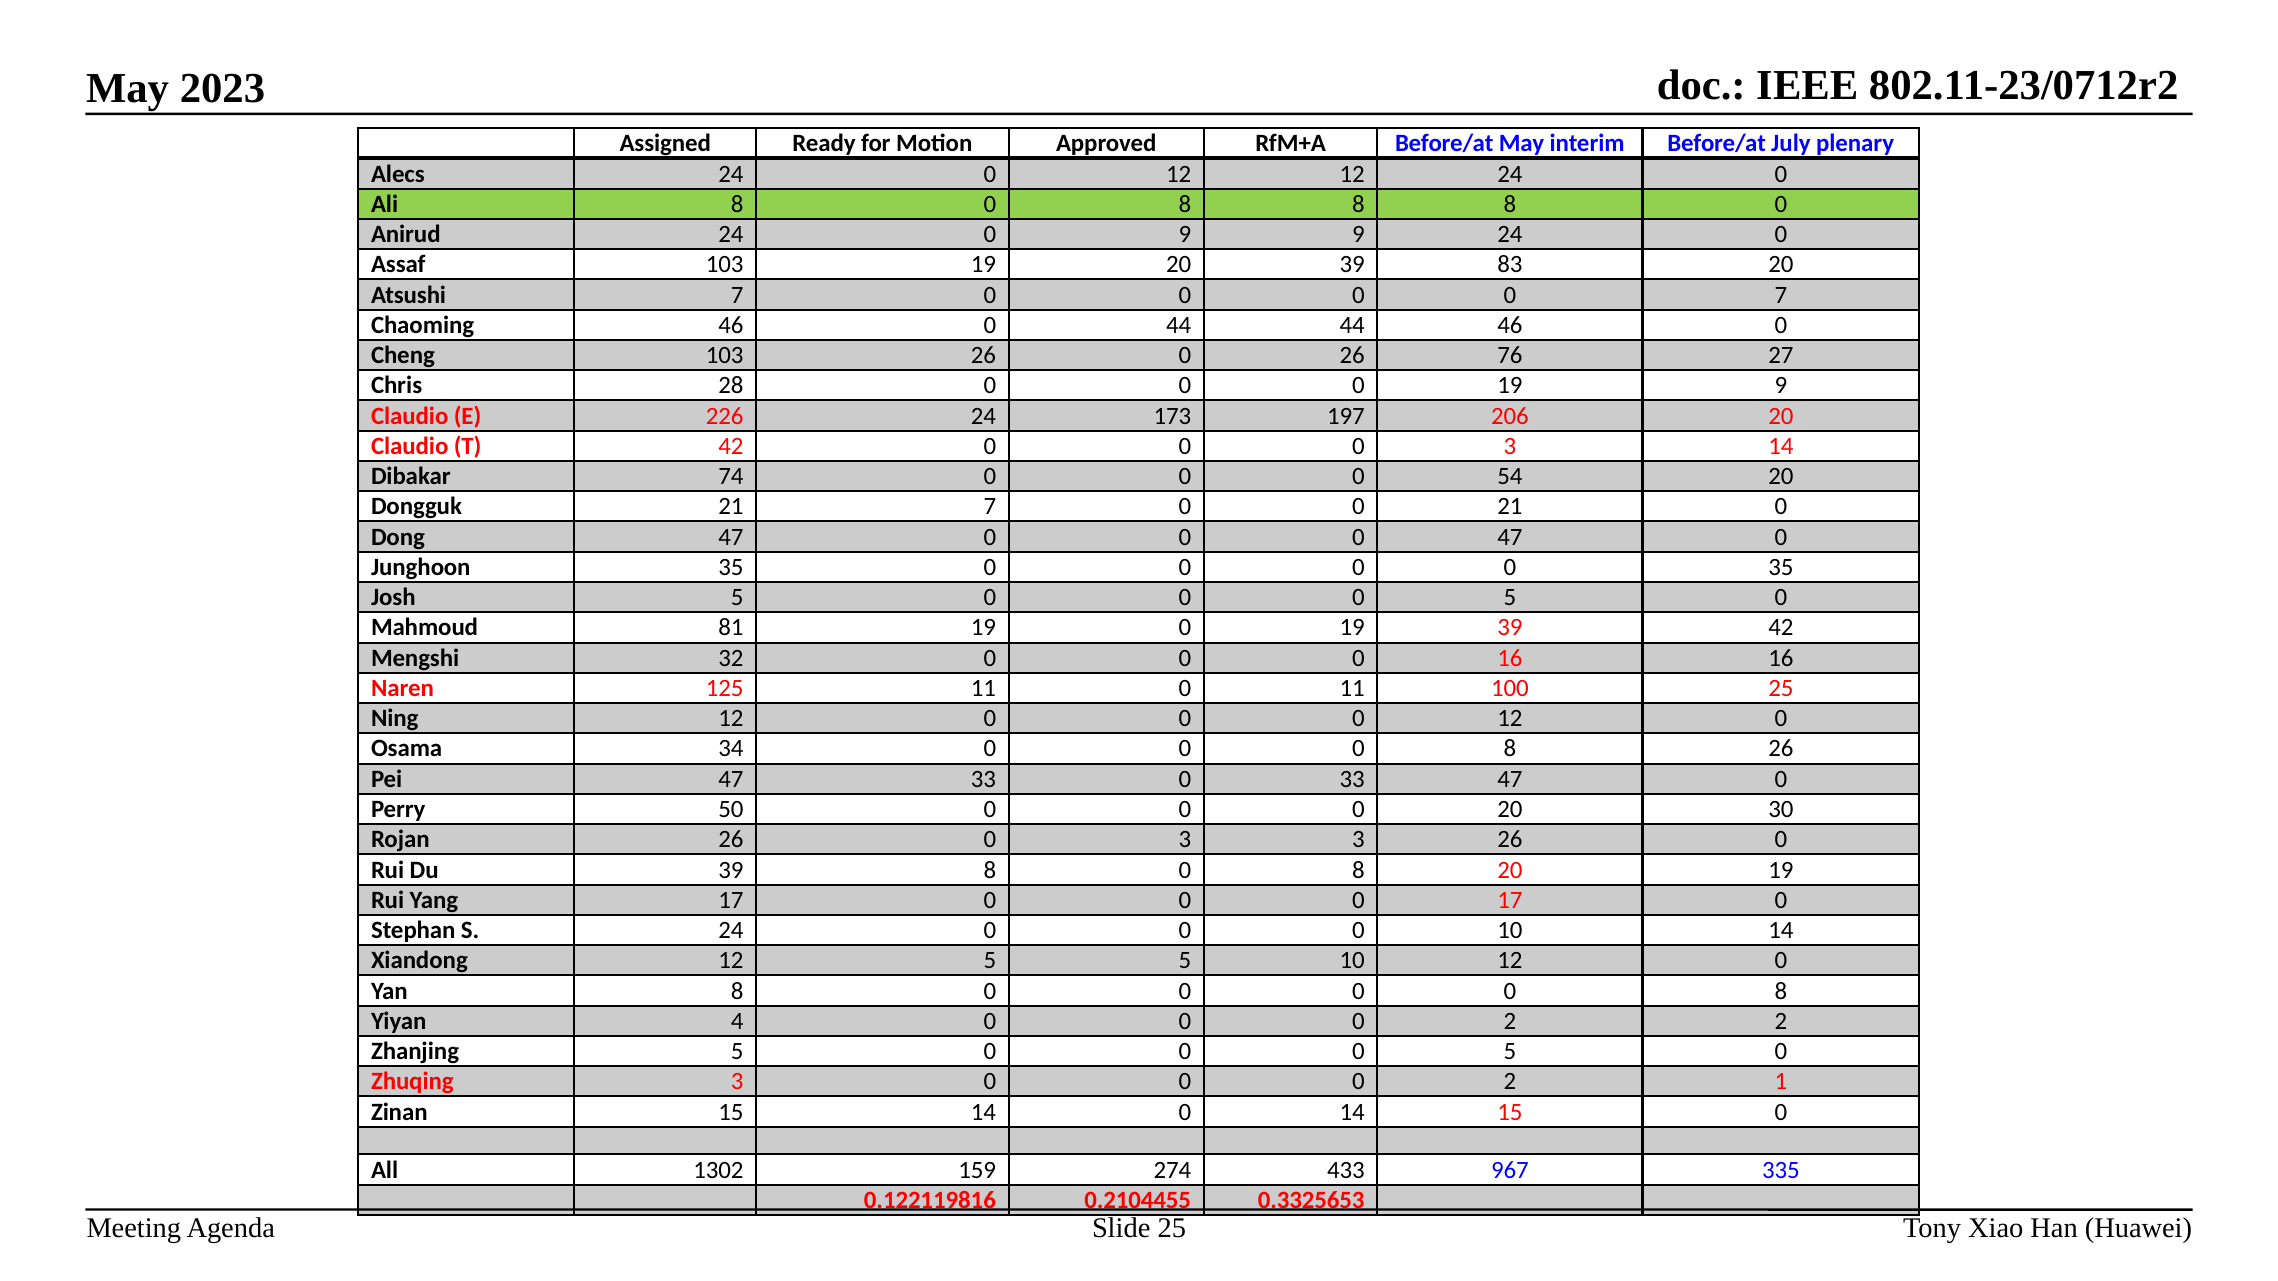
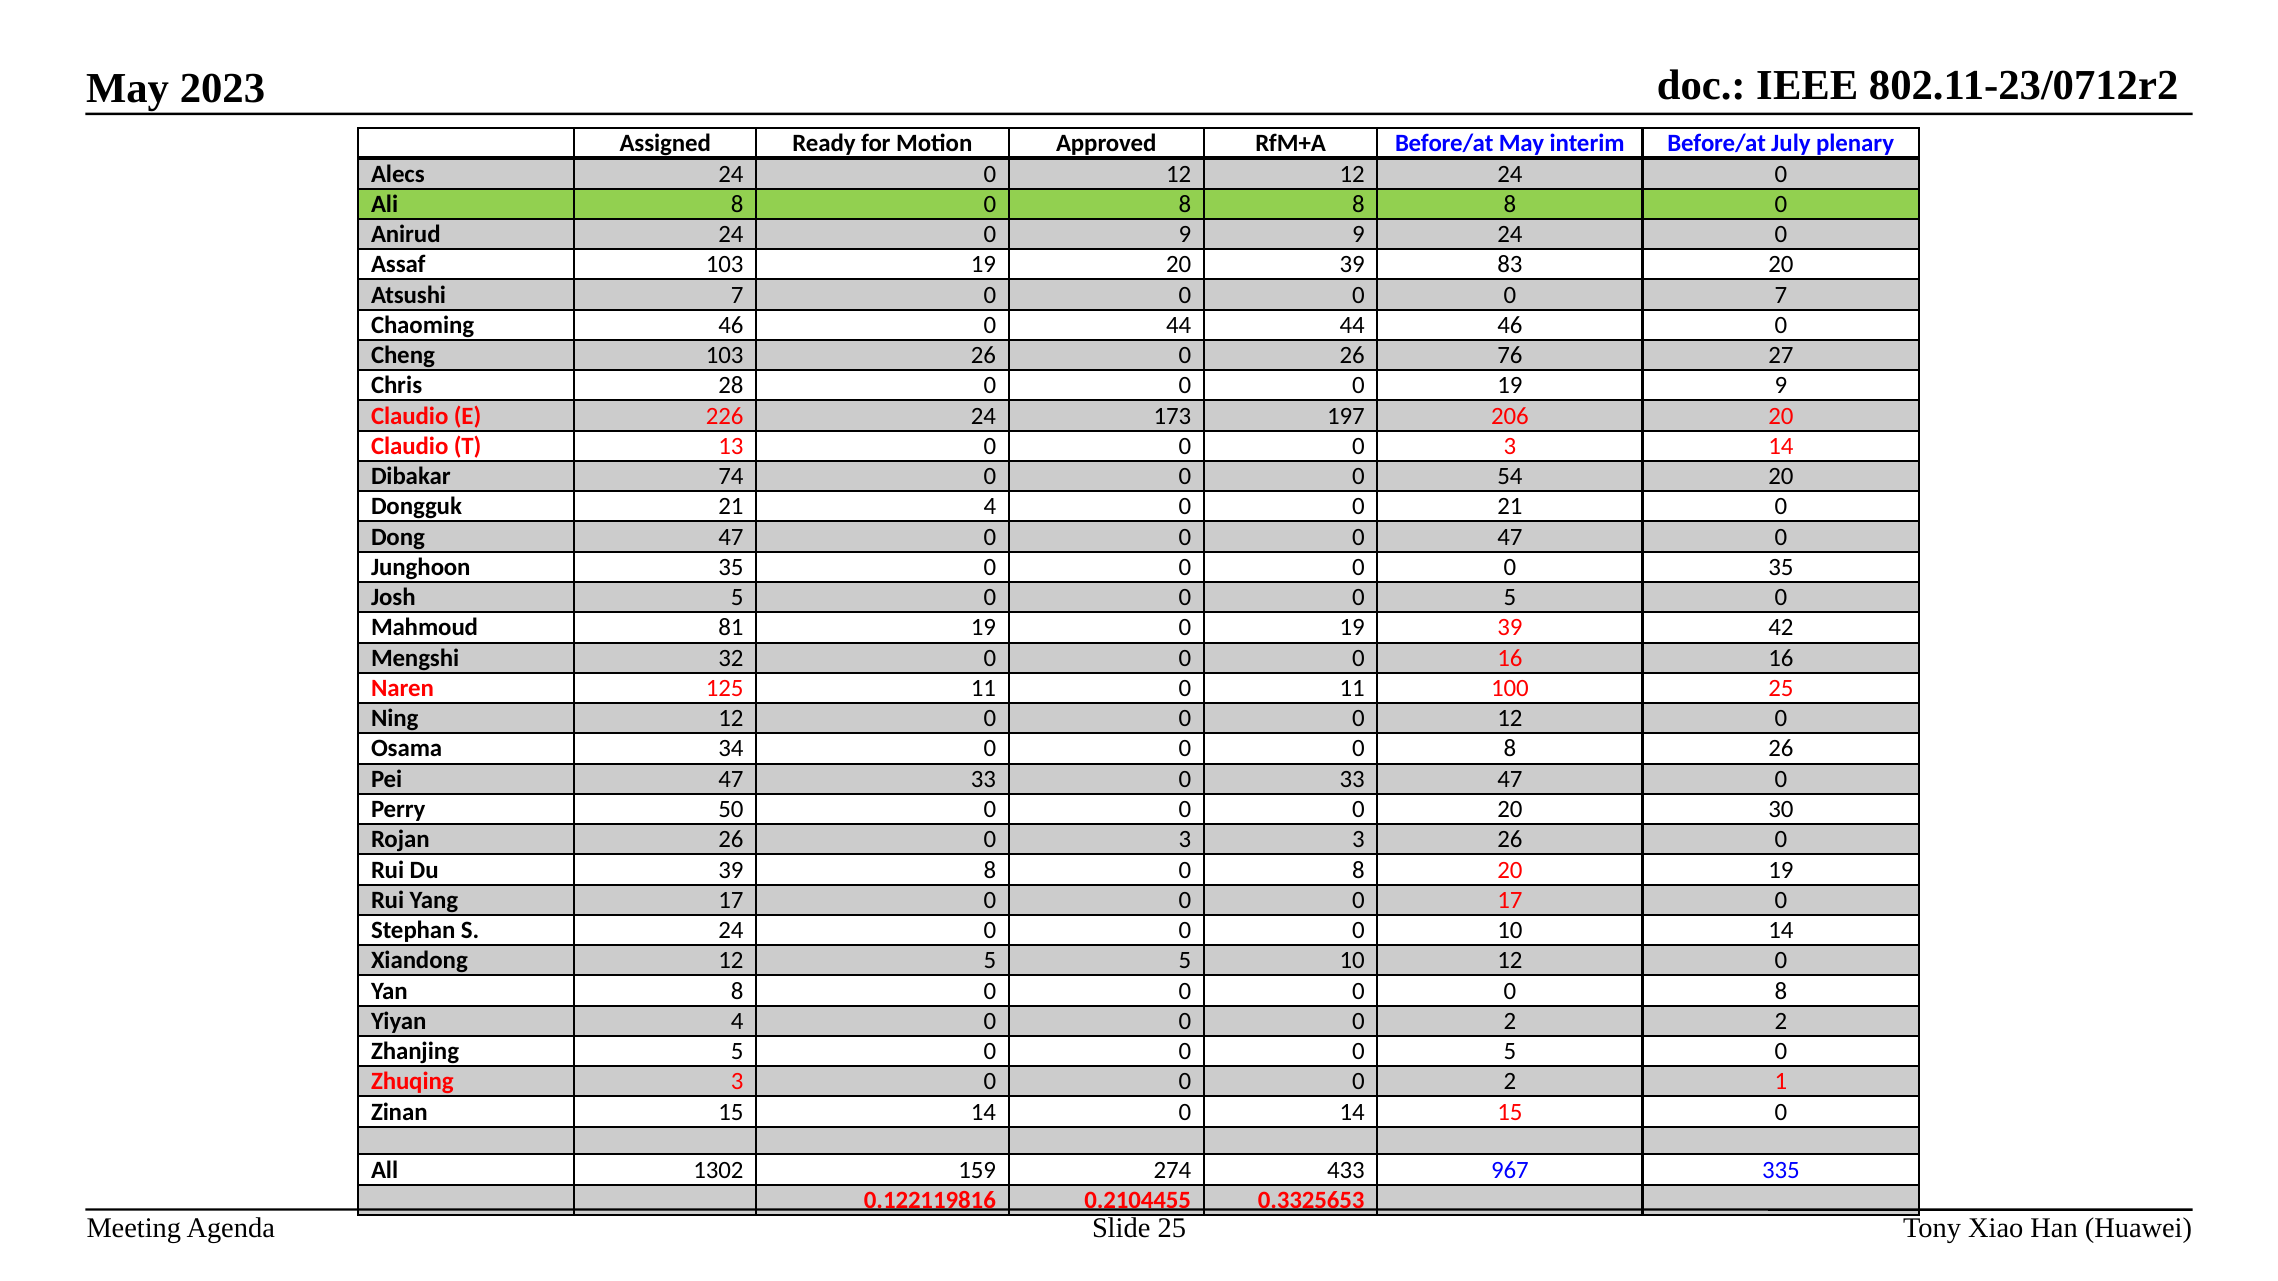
T 42: 42 -> 13 (731, 446)
21 7: 7 -> 4 (990, 507)
